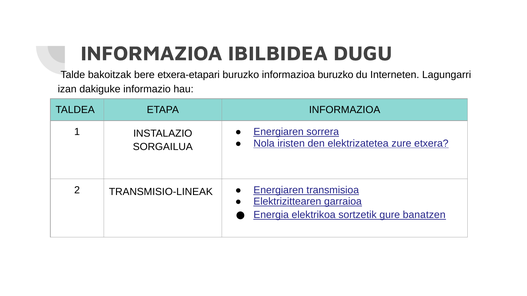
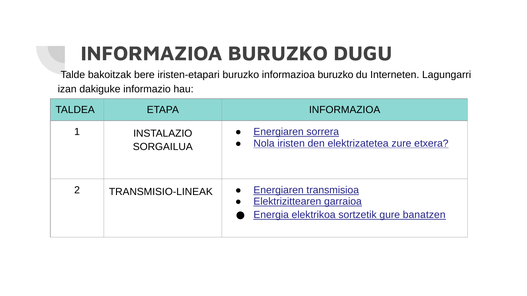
IBILBIDEA: IBILBIDEA -> BURUZKO (278, 54)
etxera-etapari: etxera-etapari -> iristen-etapari (189, 75)
